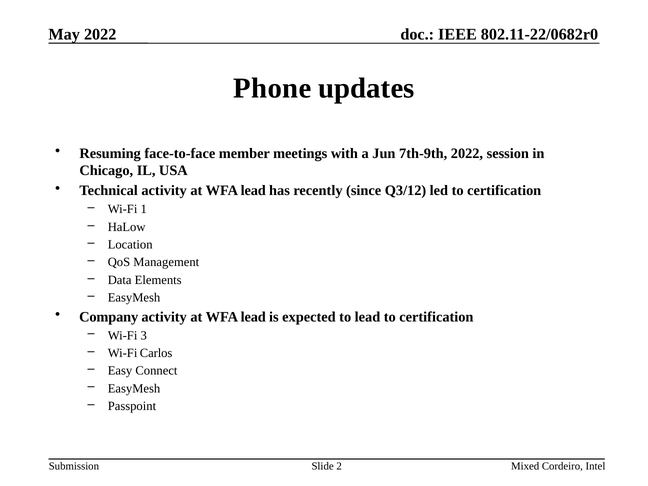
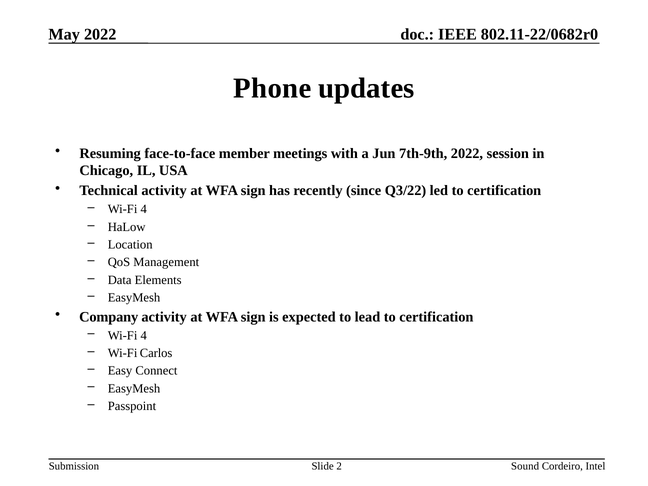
lead: lead -> sign (253, 191)
Q3/12: Q3/12 -> Q3/22 (406, 191)
1: 1 -> 4 (144, 209)
lead: lead -> sign (253, 317)
3: 3 -> 4 (144, 335)
Mixed: Mixed -> Sound (525, 466)
